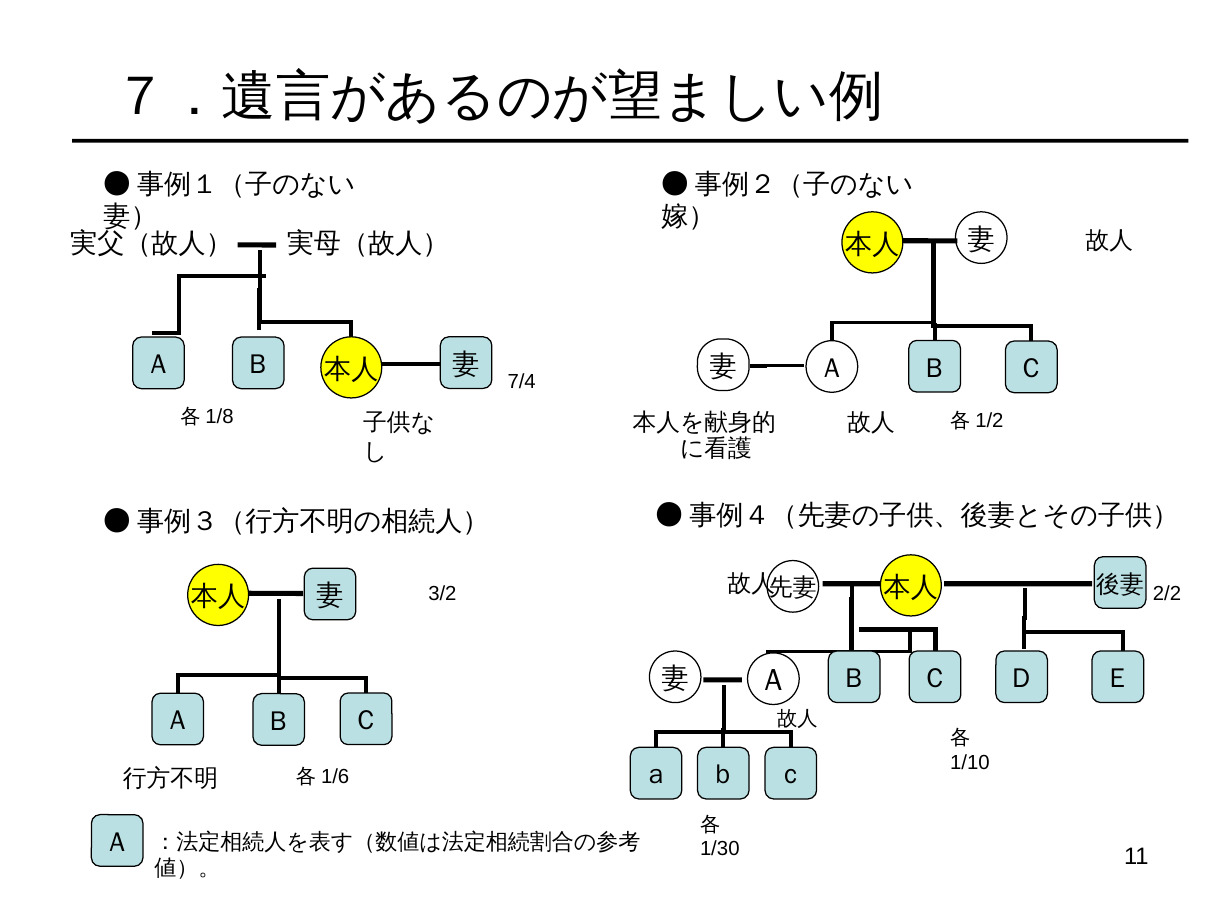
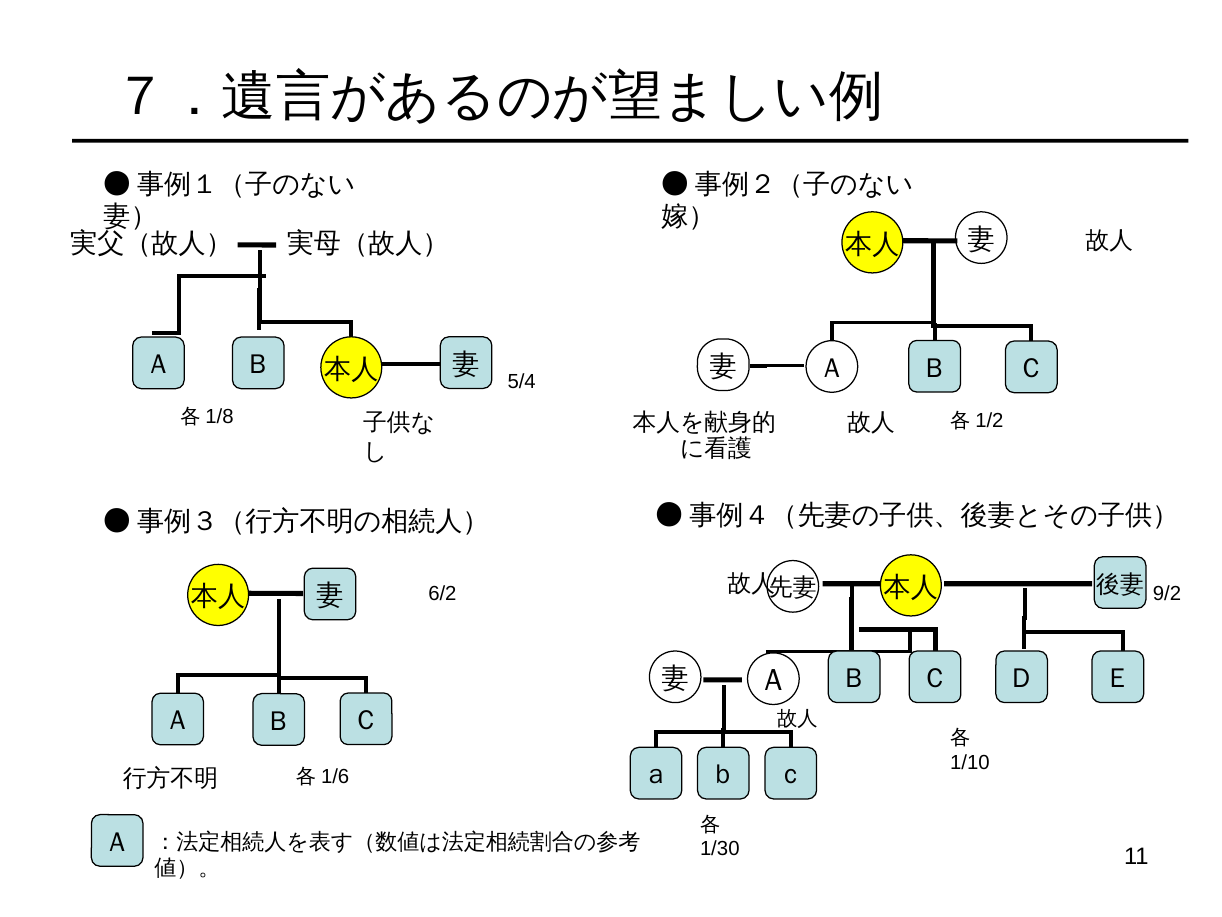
7/4: 7/4 -> 5/4 (522, 382)
2/2: 2/2 -> 9/2 (1167, 593)
3/2: 3/2 -> 6/2 (442, 594)
